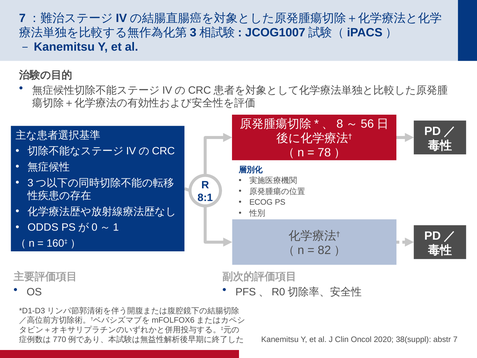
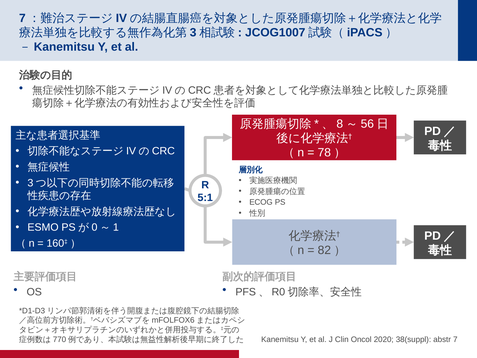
8:1: 8:1 -> 5:1 (205, 198)
ODDS: ODDS -> ESMO (43, 227)
